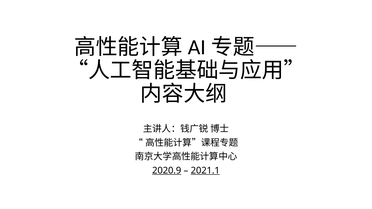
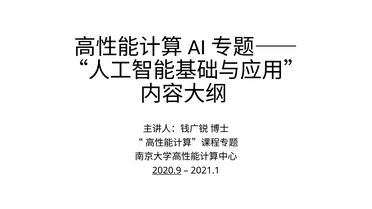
2021.1 underline: present -> none (205, 171)
